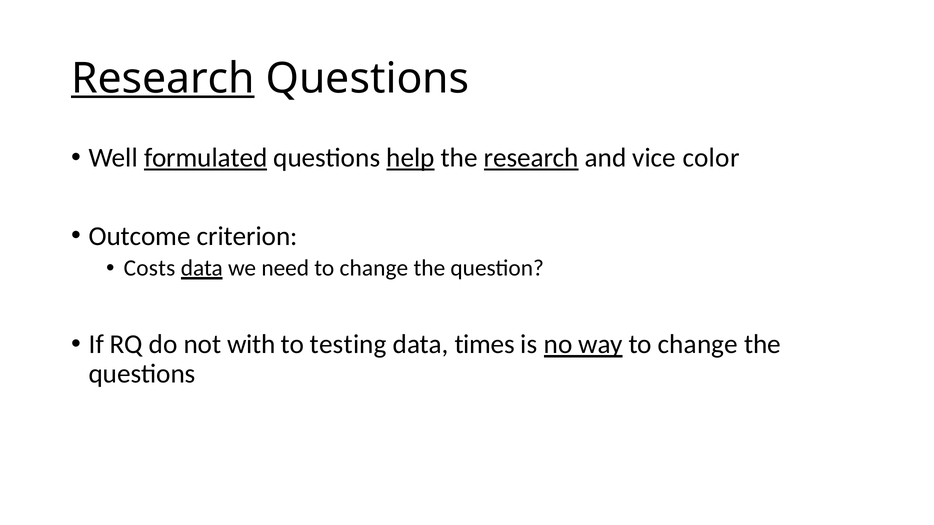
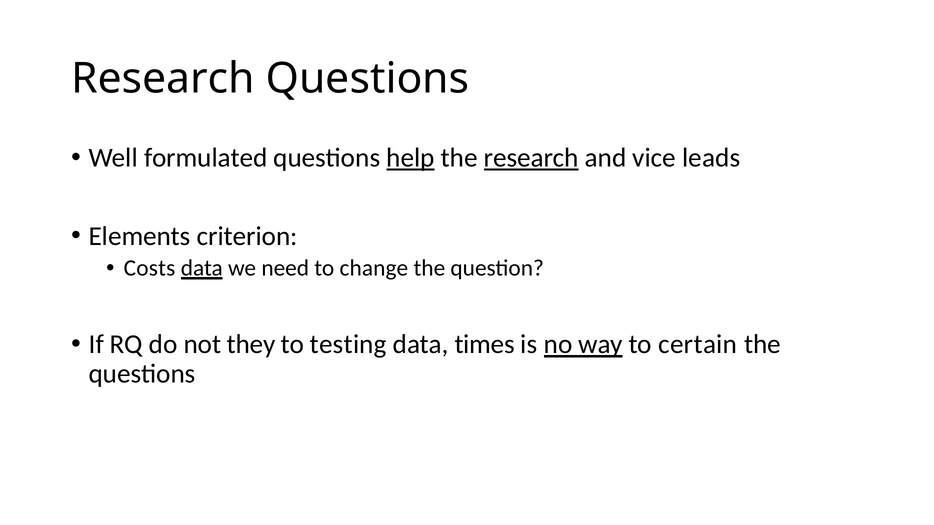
Research underline: present -> none (163, 78)
formulated underline: present -> none (206, 158)
color: color -> leads (711, 158)
Outcome: Outcome -> Elements (140, 236)
with: with -> they (251, 345)
way to change: change -> certain (698, 345)
